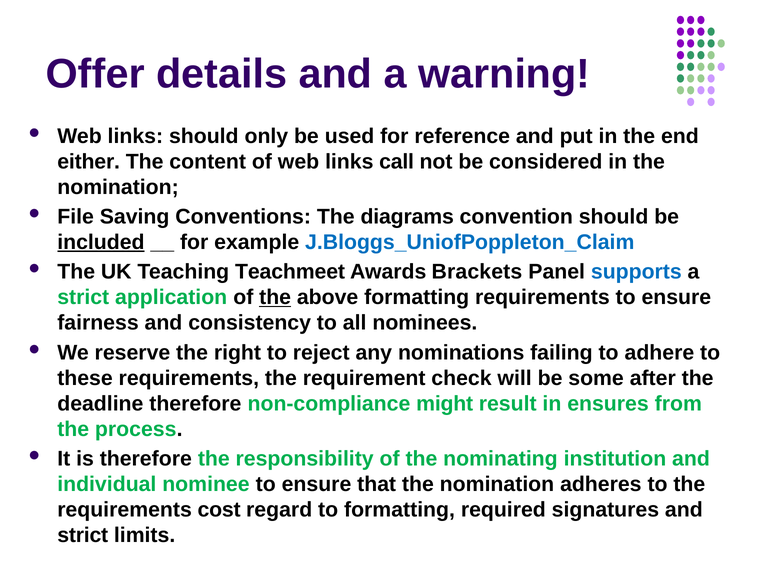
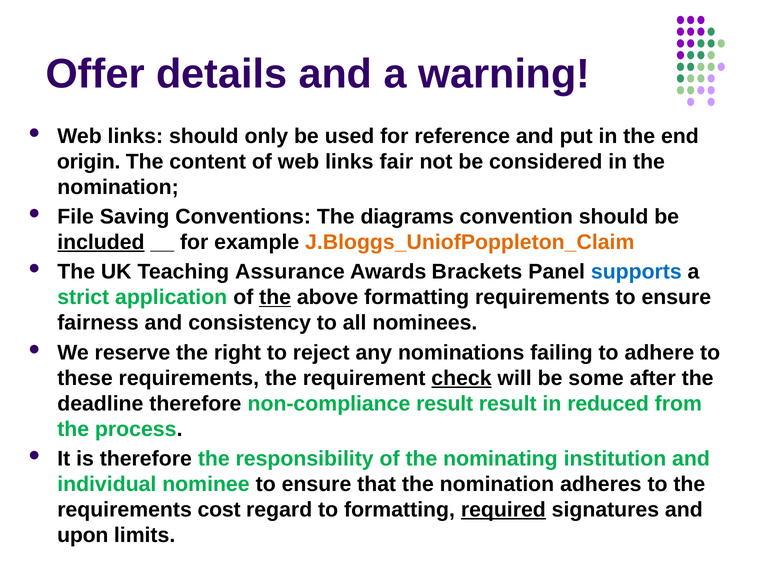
either: either -> origin (89, 162)
call: call -> fair (396, 162)
J.Bloggs_UniofPoppleton_Claim colour: blue -> orange (470, 242)
Teachmeet: Teachmeet -> Assurance (290, 272)
check underline: none -> present (461, 378)
non-compliance might: might -> result (445, 404)
ensures: ensures -> reduced (608, 404)
required underline: none -> present (503, 510)
strict: strict -> upon (83, 535)
